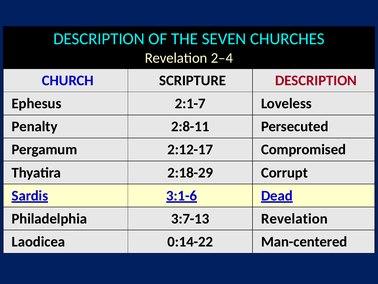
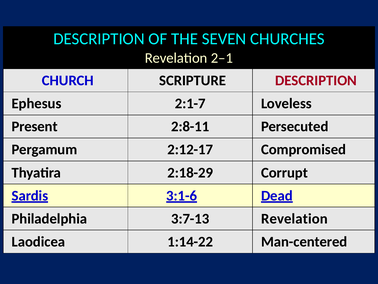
2‒4: 2‒4 -> 2‒1 (222, 58)
Penalty: Penalty -> Present (35, 126)
0:14-22: 0:14-22 -> 1:14-22 (190, 241)
